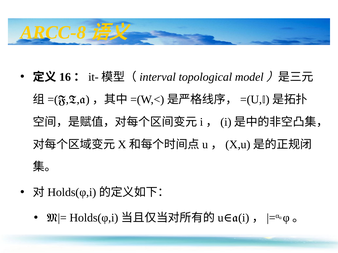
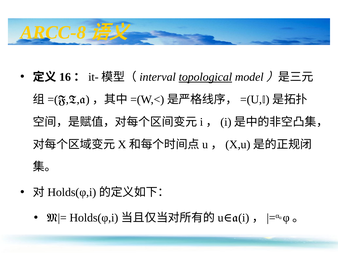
topological underline: none -> present (205, 77)
